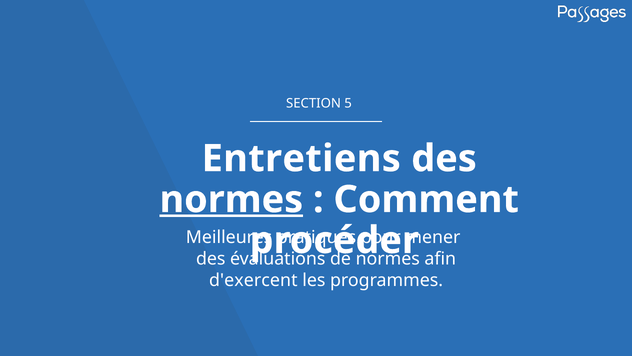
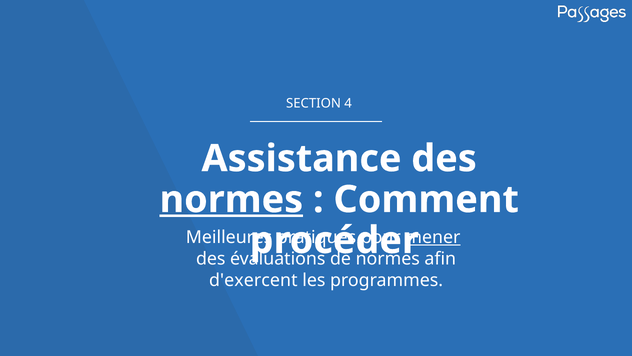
5: 5 -> 4 (348, 103)
Entretiens: Entretiens -> Assistance (301, 158)
mener underline: none -> present (433, 237)
